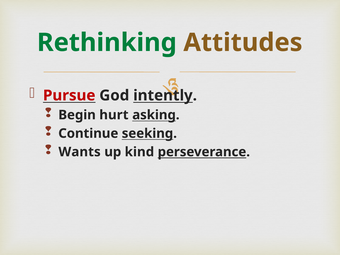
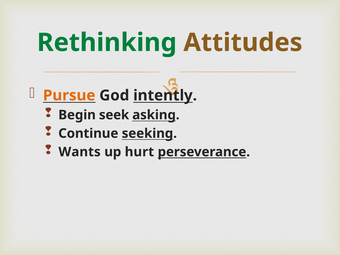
Pursue colour: red -> orange (69, 95)
hurt: hurt -> seek (114, 115)
kind: kind -> hurt (139, 152)
